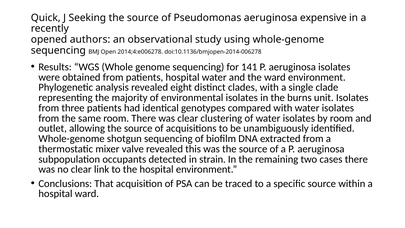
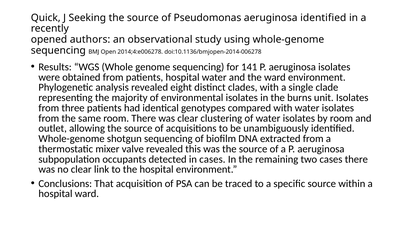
aeruginosa expensive: expensive -> identified (323, 18)
in strain: strain -> cases (212, 159)
